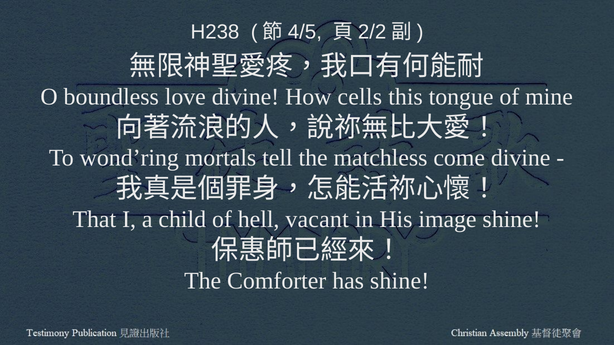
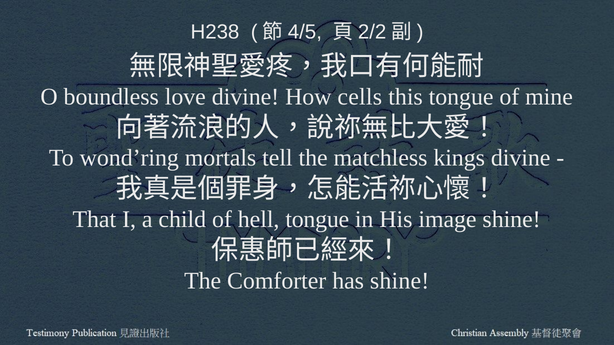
come: come -> kings (459, 158)
hell vacant: vacant -> tongue (317, 220)
